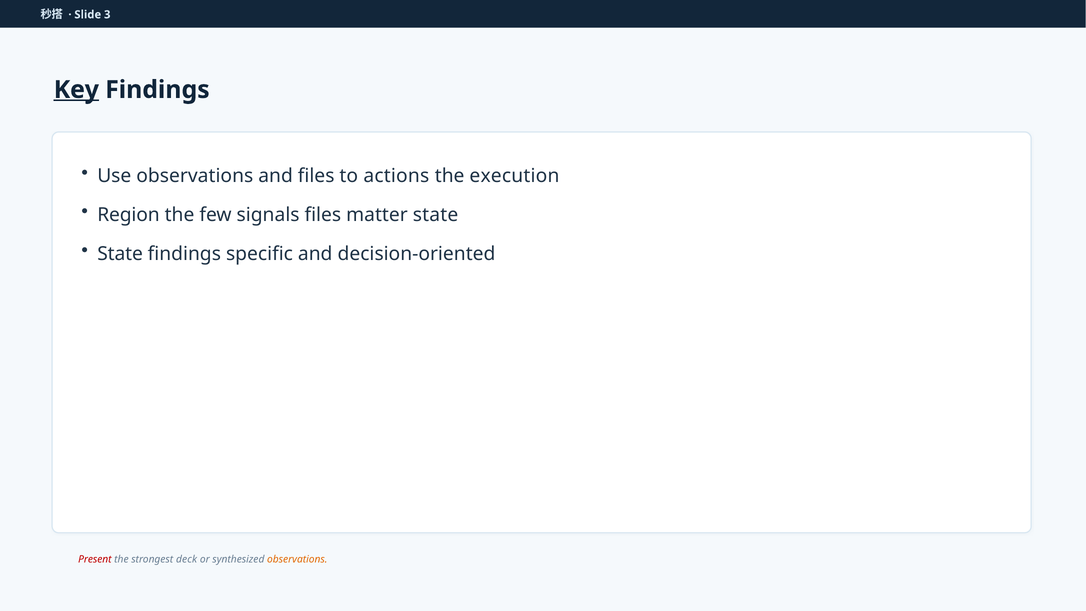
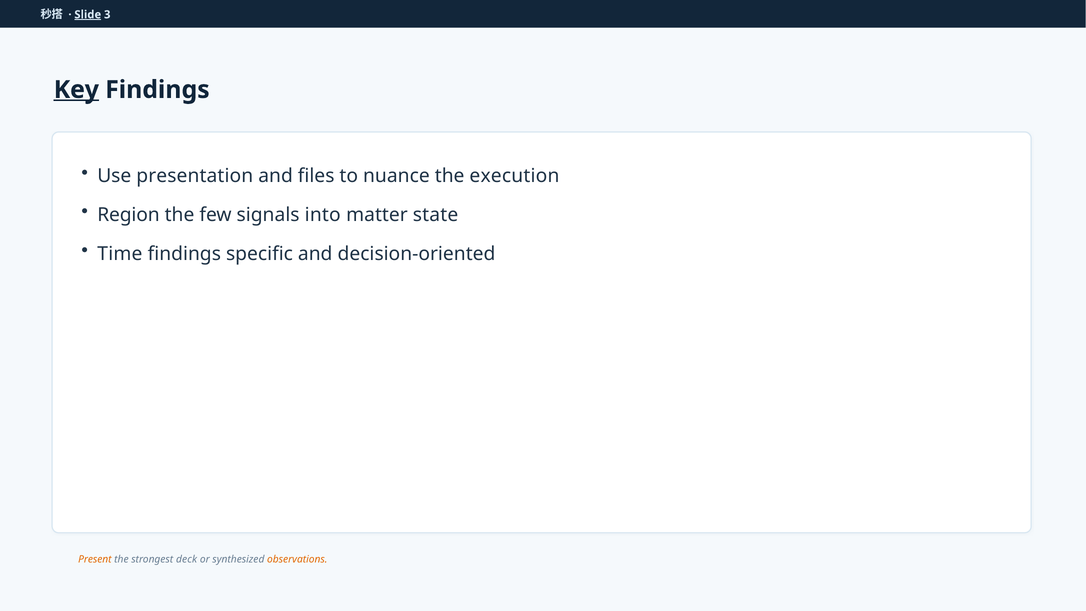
Slide underline: none -> present (88, 15)
Use observations: observations -> presentation (195, 176)
actions: actions -> nuance (396, 176)
signals files: files -> into (323, 215)
State: State -> Time (120, 254)
Present colour: red -> orange (95, 559)
